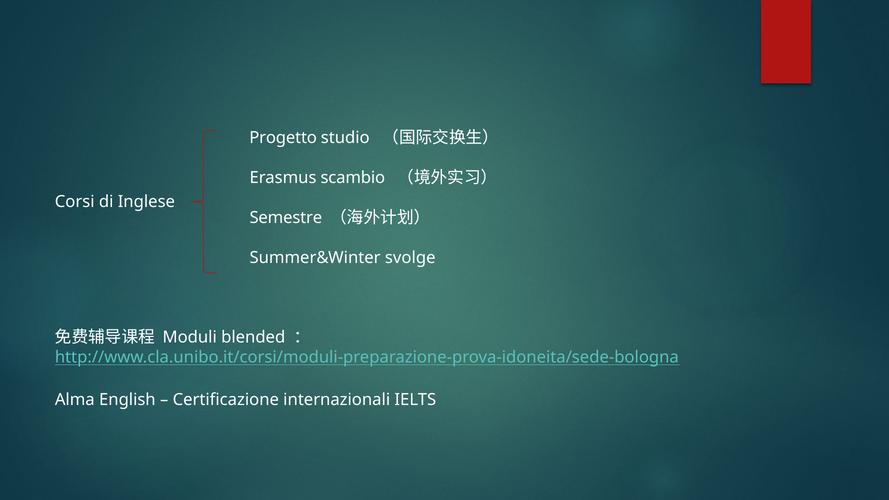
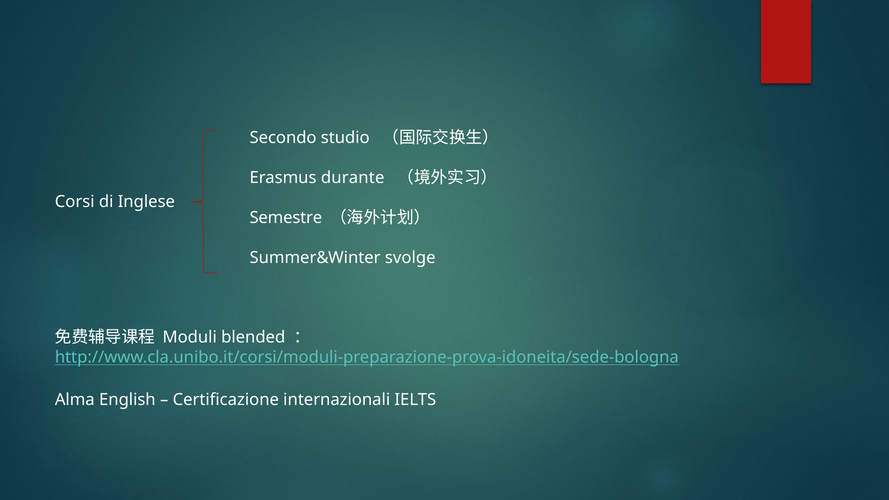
Progetto: Progetto -> Secondo (283, 138)
scambio: scambio -> durante (353, 178)
